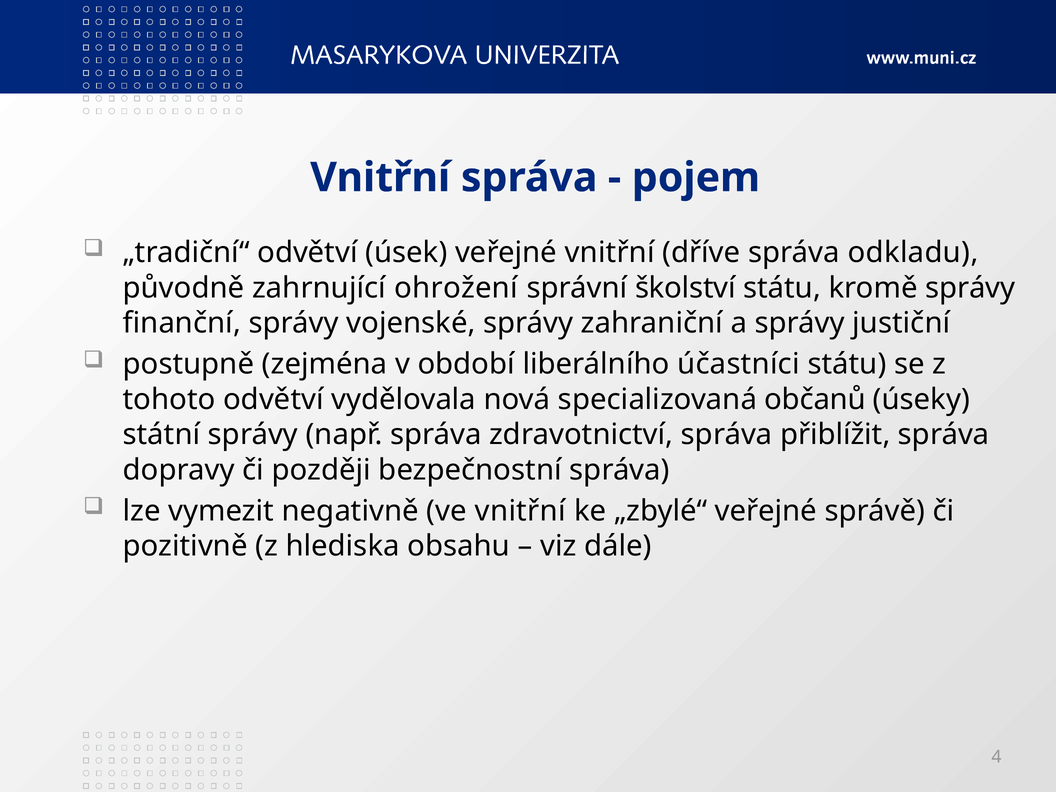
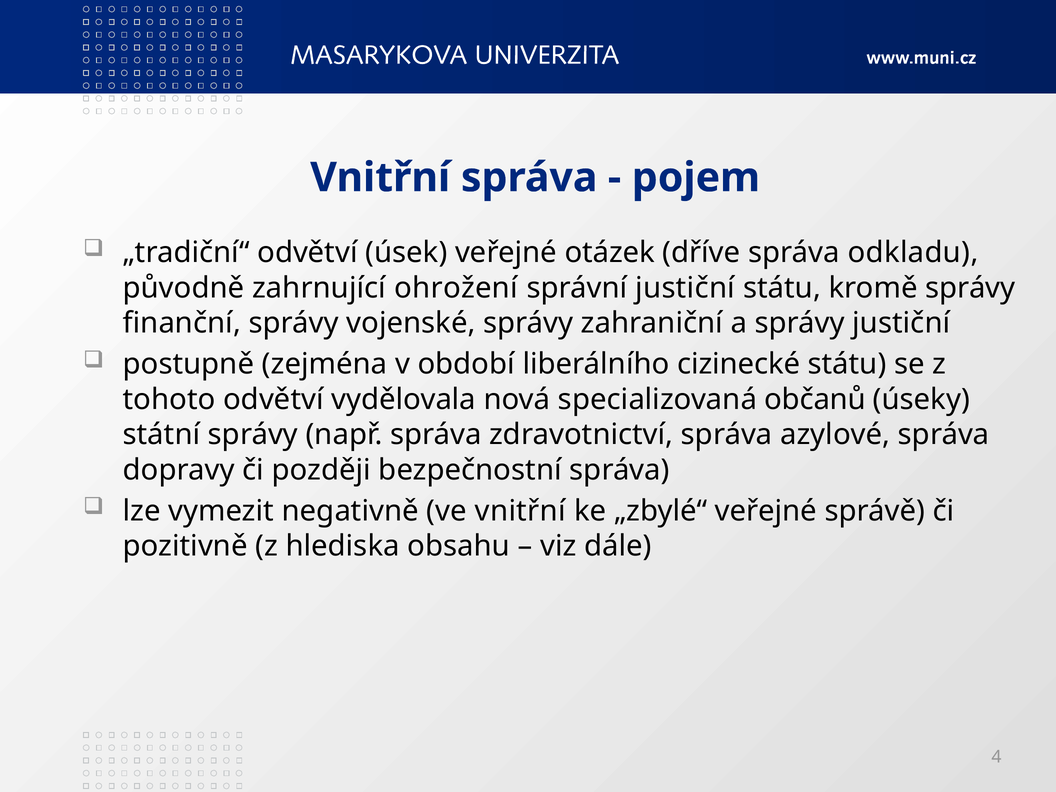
veřejné vnitřní: vnitřní -> otázek (610, 253)
správní školství: školství -> justiční (685, 288)
účastníci: účastníci -> cizinecké (739, 364)
přiblížit: přiblížit -> azylové (835, 435)
